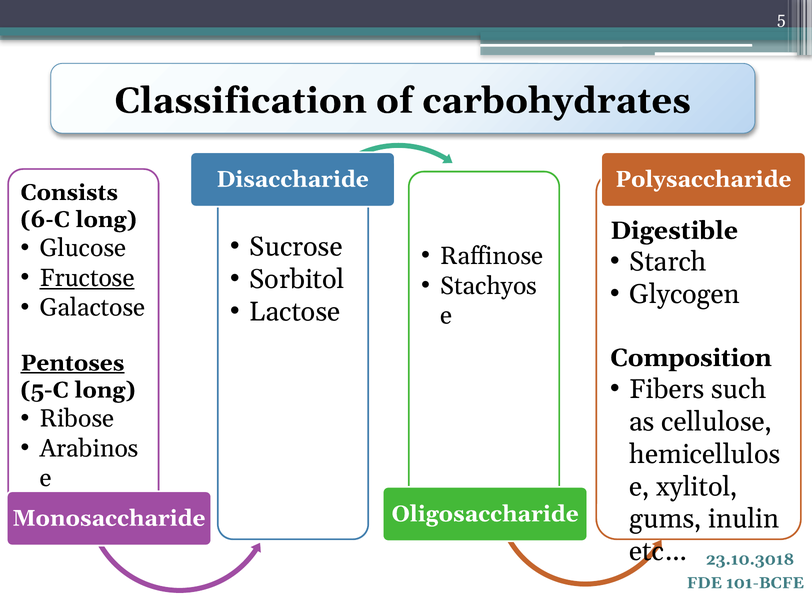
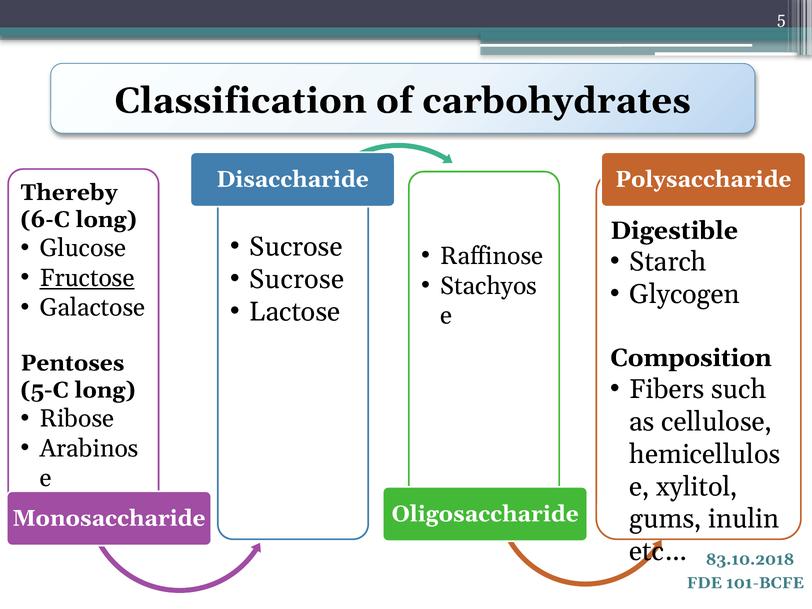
Consists: Consists -> Thereby (69, 193)
Sorbitol: Sorbitol -> Sucrose (297, 279)
Pentoses underline: present -> none (72, 363)
23.10.3018: 23.10.3018 -> 83.10.2018 (750, 559)
